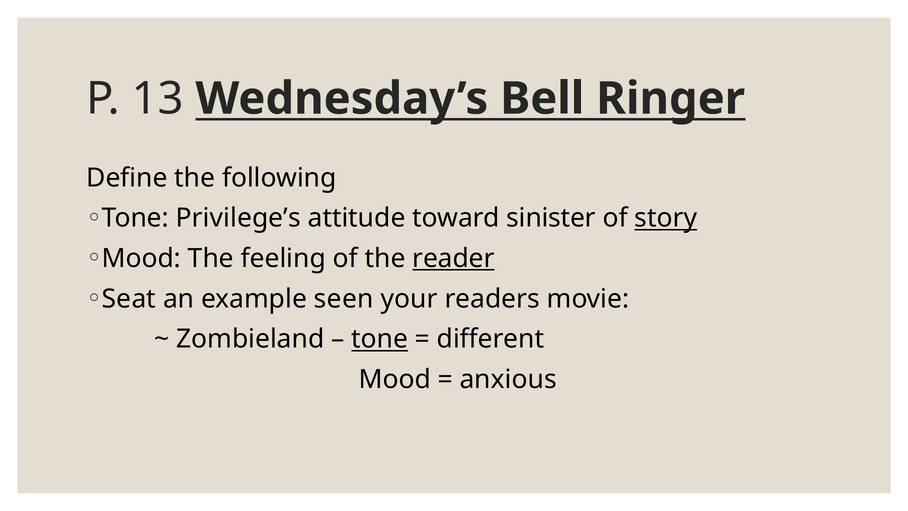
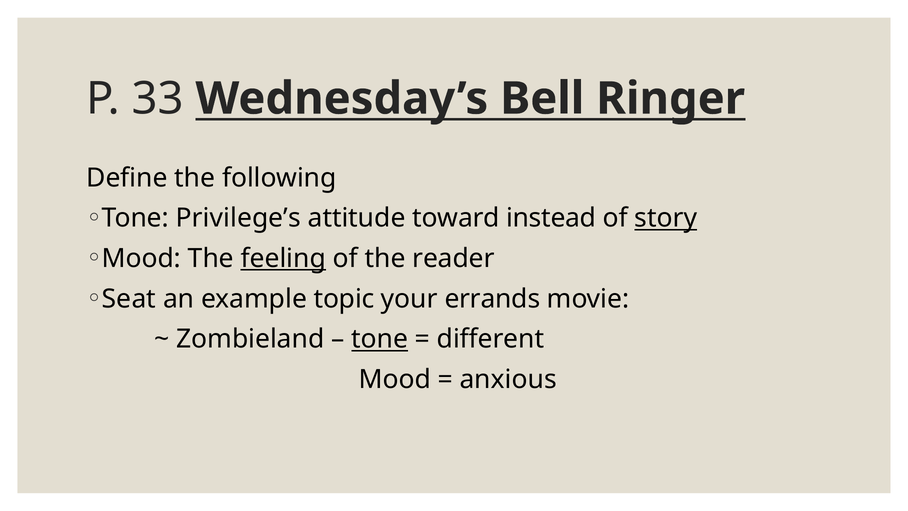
13: 13 -> 33 (158, 99)
sinister: sinister -> instead (551, 218)
feeling underline: none -> present (283, 258)
reader underline: present -> none (453, 258)
seen: seen -> topic (344, 299)
readers: readers -> errands (492, 299)
